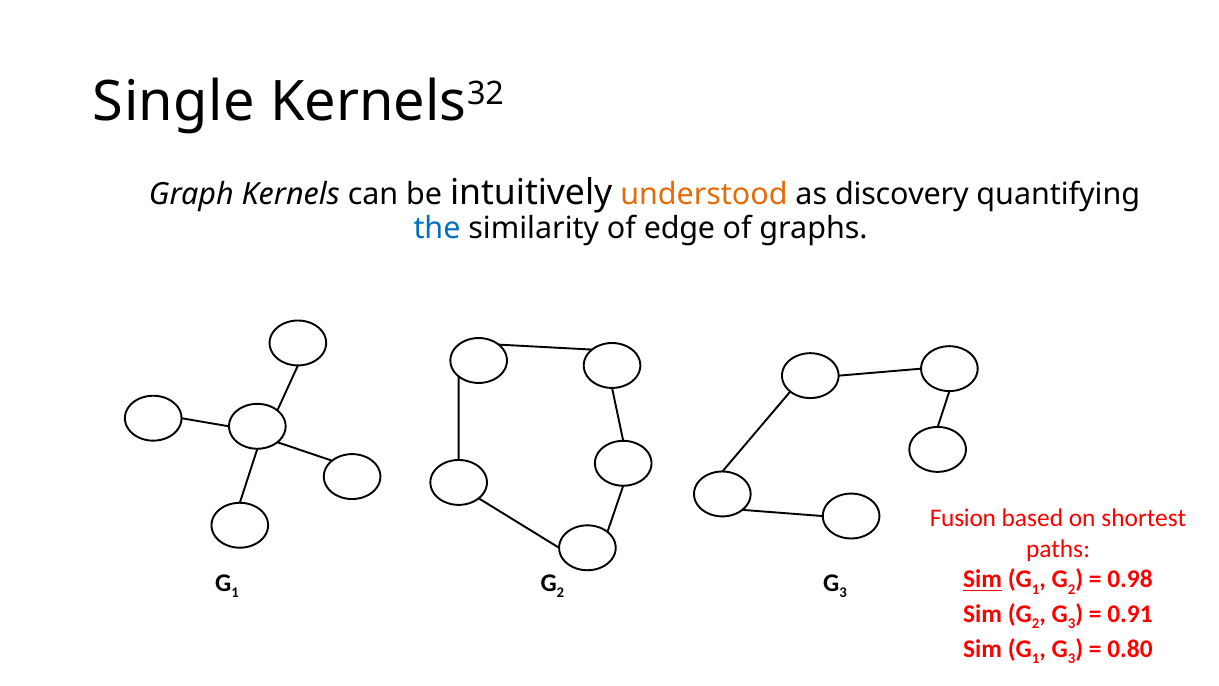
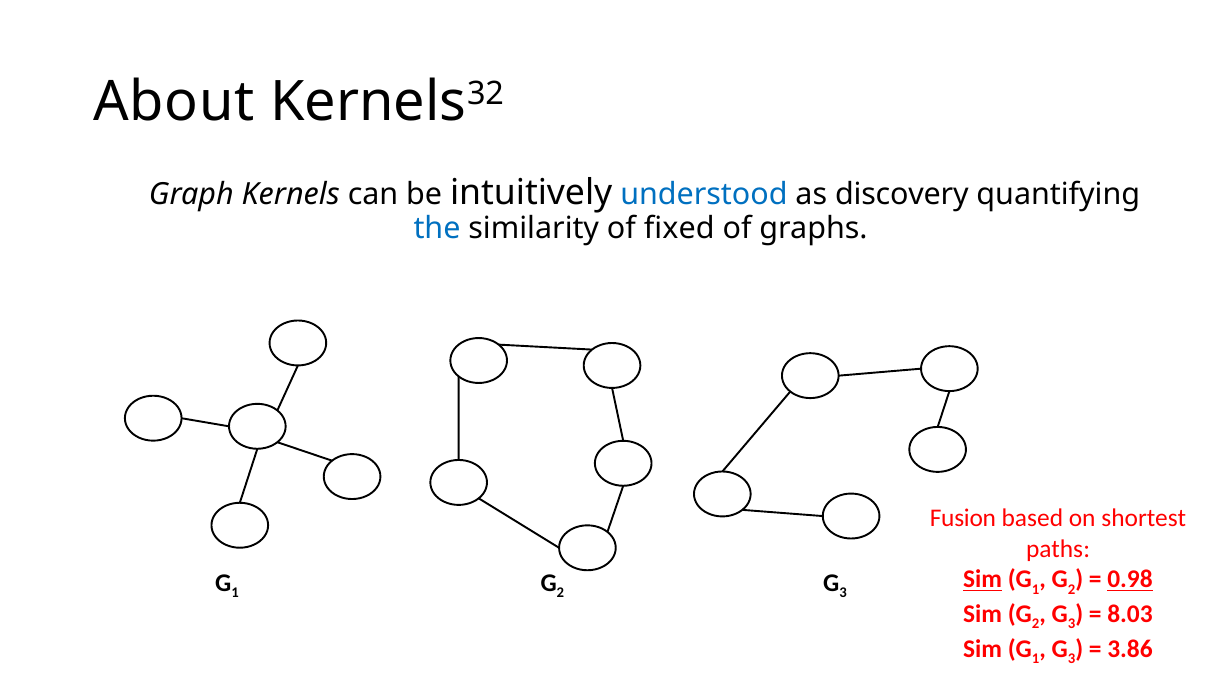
Single: Single -> About (174, 102)
understood colour: orange -> blue (704, 194)
edge: edge -> fixed (679, 228)
0.98 underline: none -> present (1130, 579)
0.91: 0.91 -> 8.03 (1130, 614)
0.80: 0.80 -> 3.86 (1130, 648)
